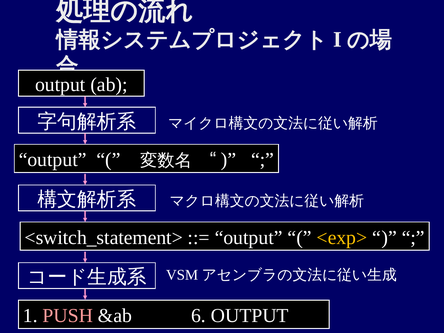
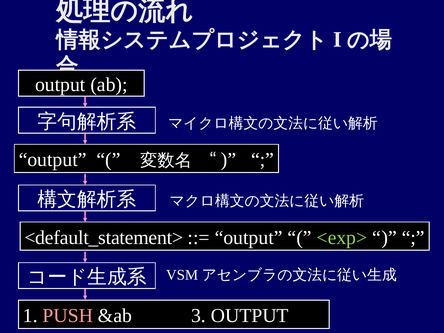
<switch_statement>: <switch_statement> -> <default_statement> (104, 237)
<exp> colour: yellow -> light green (342, 237)
6: 6 -> 3 (199, 316)
